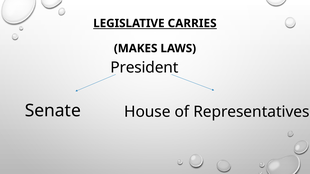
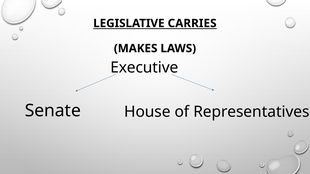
President: President -> Executive (144, 68)
